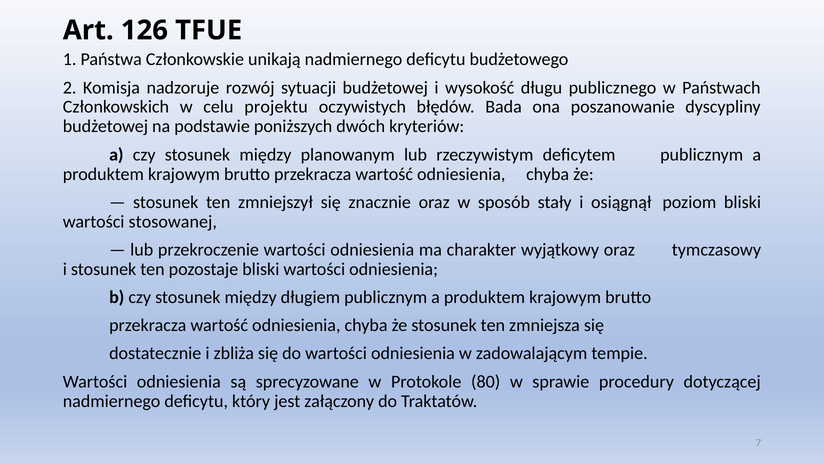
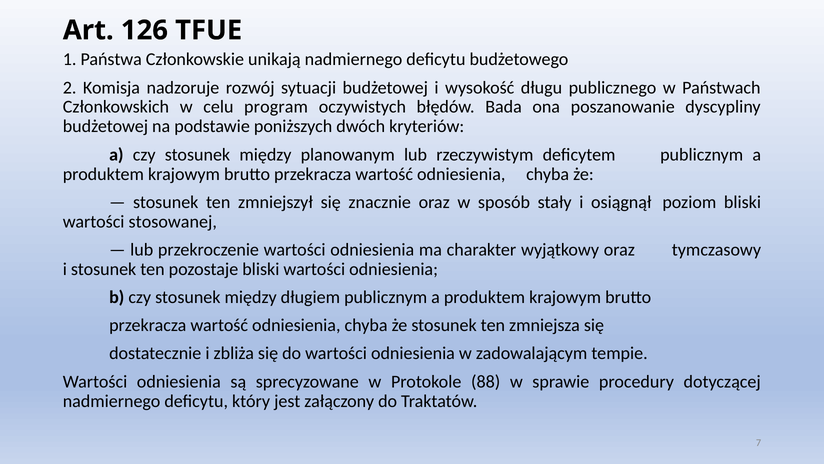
projektu: projektu -> program (276, 107)
80: 80 -> 88 (486, 381)
